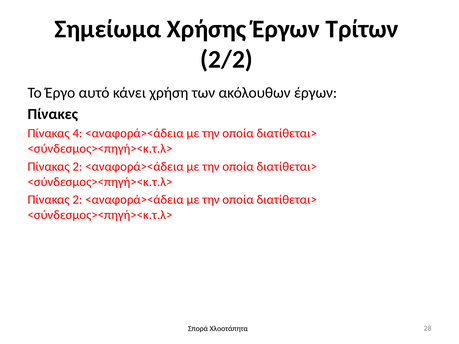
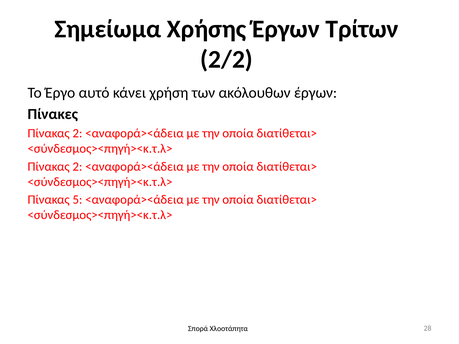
4: 4 -> 2 (77, 134)
2: 2 -> 5 (77, 200)
